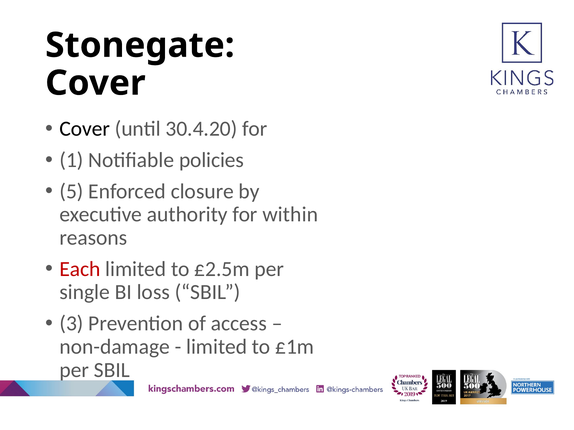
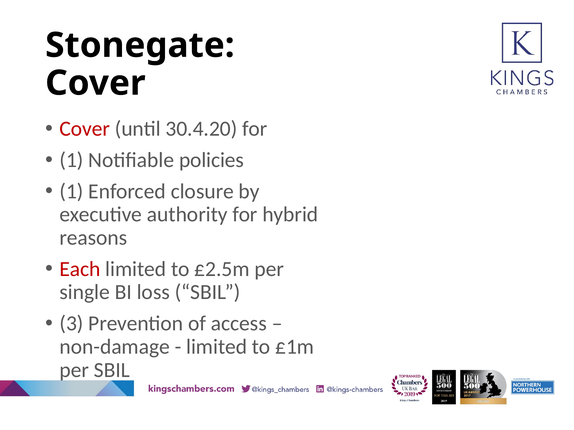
Cover colour: black -> red (85, 129)
5: 5 -> 1 (72, 191)
within: within -> hybrid (290, 215)
